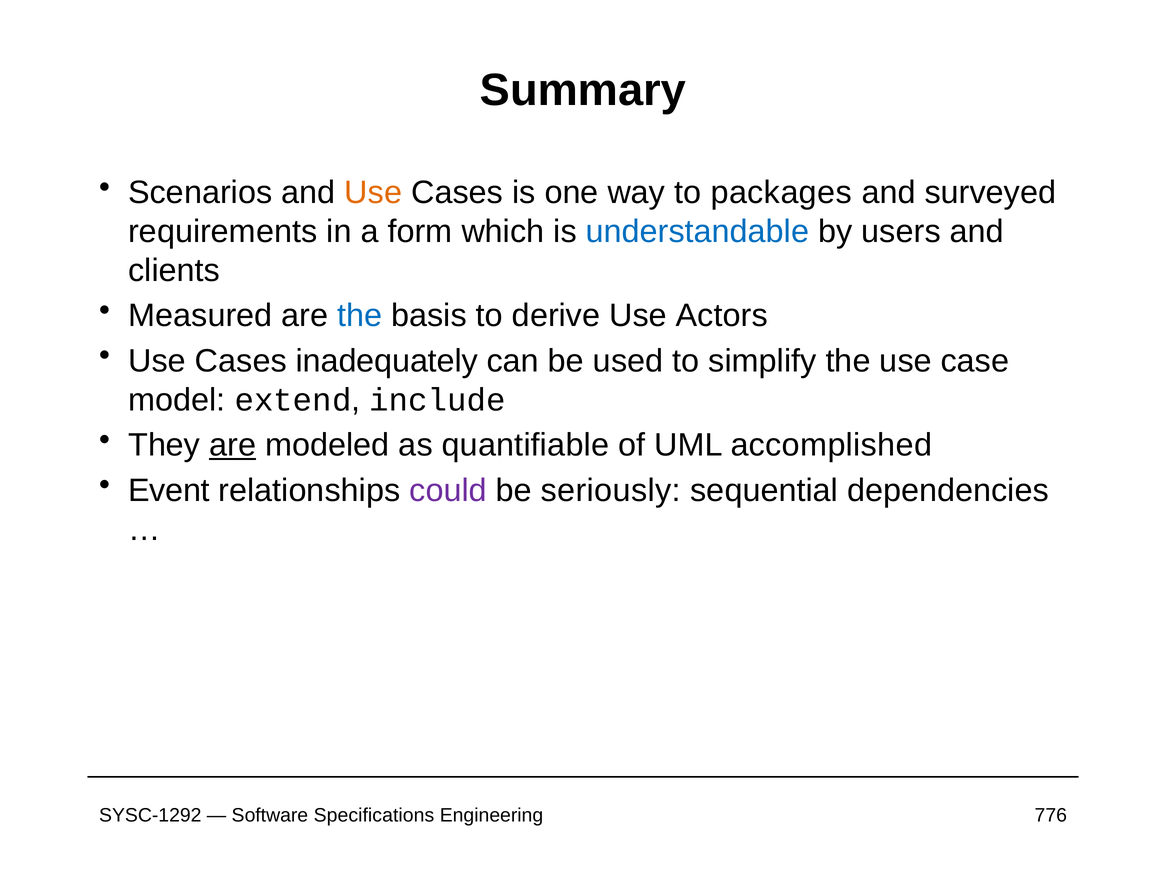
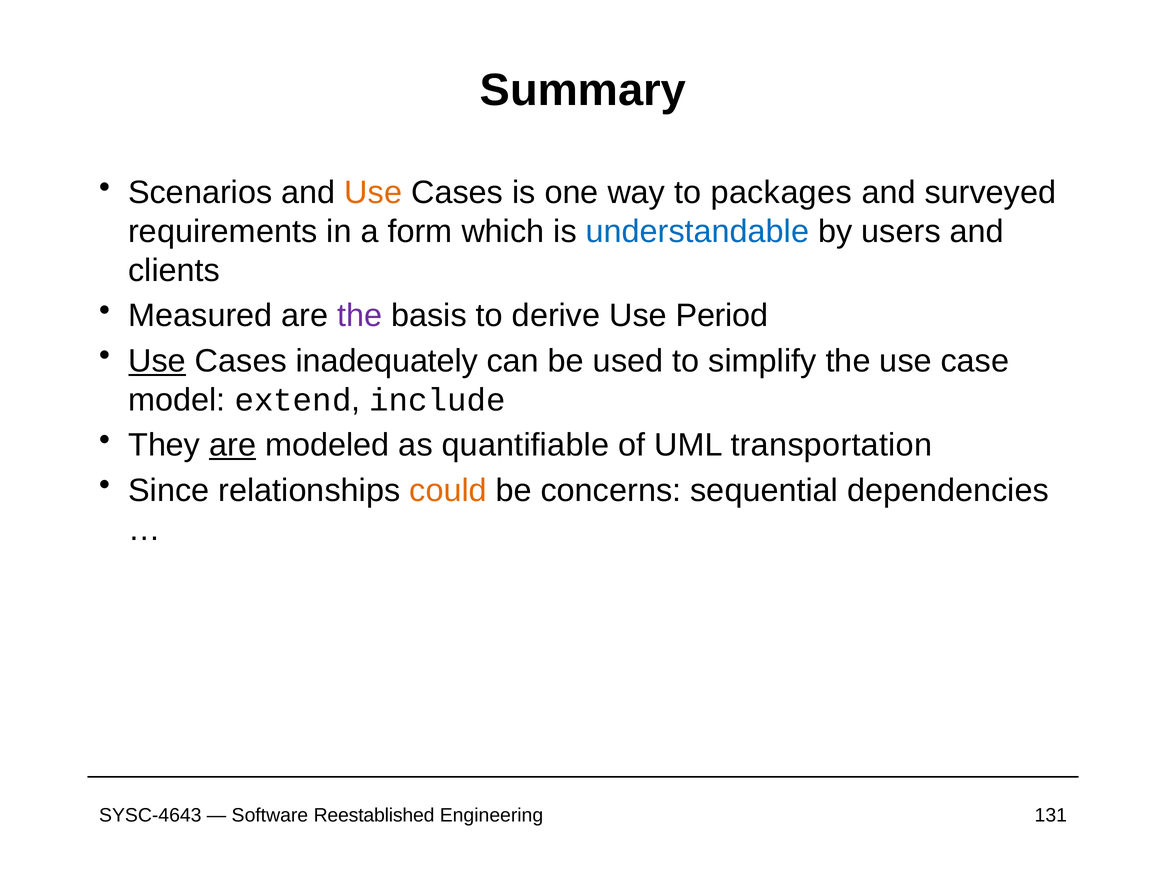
the colour: blue -> purple (360, 316)
Actors: Actors -> Period (722, 316)
Use underline: none -> present (157, 361)
accomplished: accomplished -> transportation (831, 445)
Event: Event -> Since (169, 491)
could colour: purple -> orange (448, 491)
seriously: seriously -> concerns (611, 491)
SYSC-1292: SYSC-1292 -> SYSC-4643 (150, 816)
Specifications: Specifications -> Reestablished (374, 816)
776: 776 -> 131 (1051, 816)
